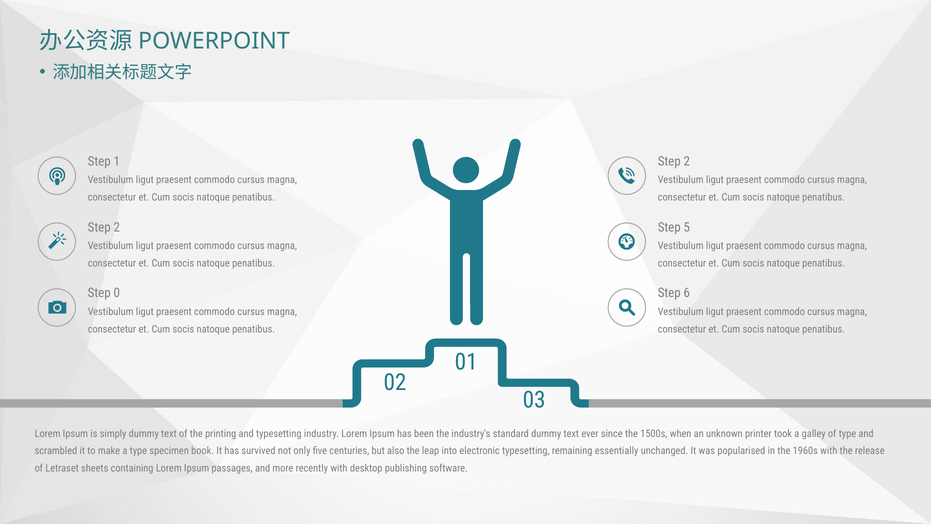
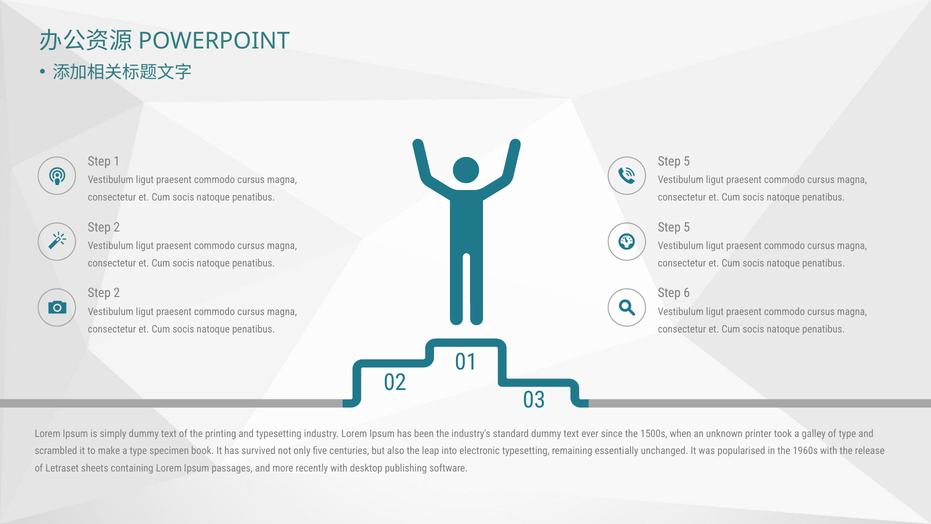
2: 2 -> 5 (687, 161)
0: 0 -> 2 (117, 293)
